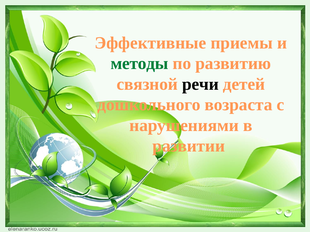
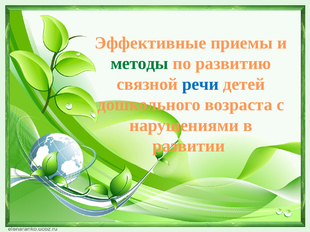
речи colour: black -> blue (200, 84)
